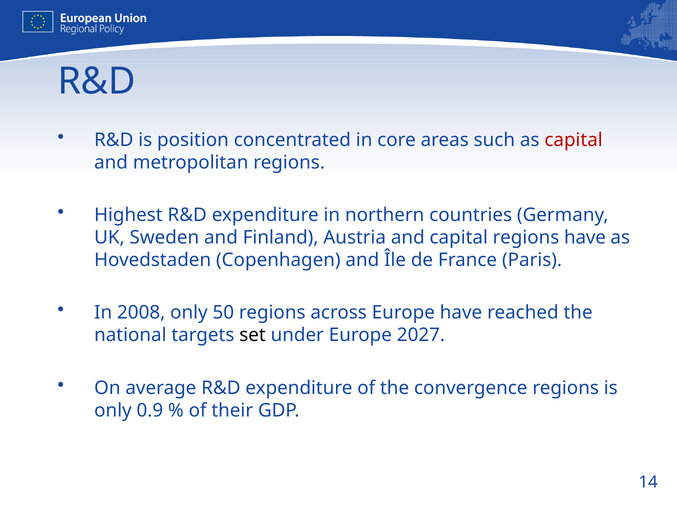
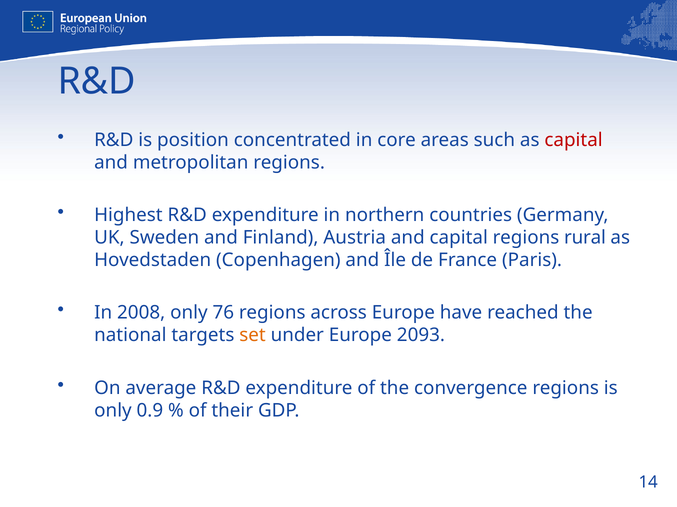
regions have: have -> rural (585, 238)
50: 50 -> 76 (223, 313)
set colour: black -> orange (252, 336)
2027: 2027 -> 2093 (421, 336)
